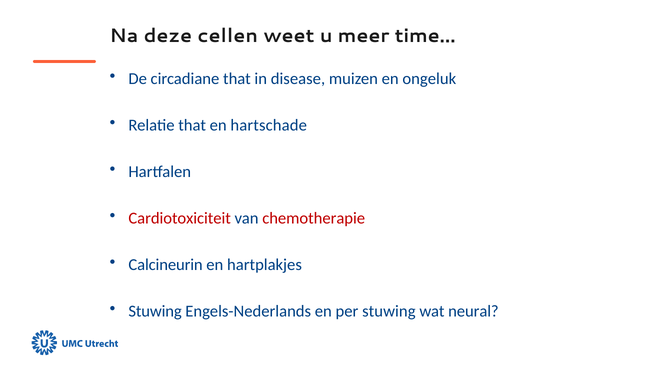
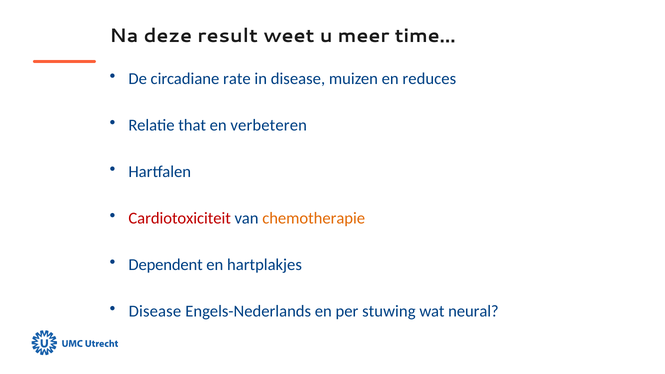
cellen: cellen -> result (228, 36)
circadiane that: that -> rate (237, 79)
ongeluk: ongeluk -> reduces (429, 79)
hartschade: hartschade -> verbeteren (269, 125)
chemotherapie colour: red -> orange (314, 218)
Calcineurin: Calcineurin -> Dependent (166, 265)
Stuwing: Stuwing -> Disease (155, 312)
